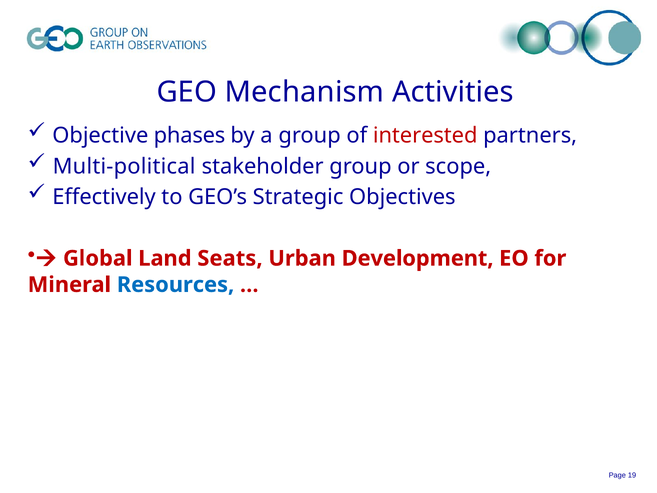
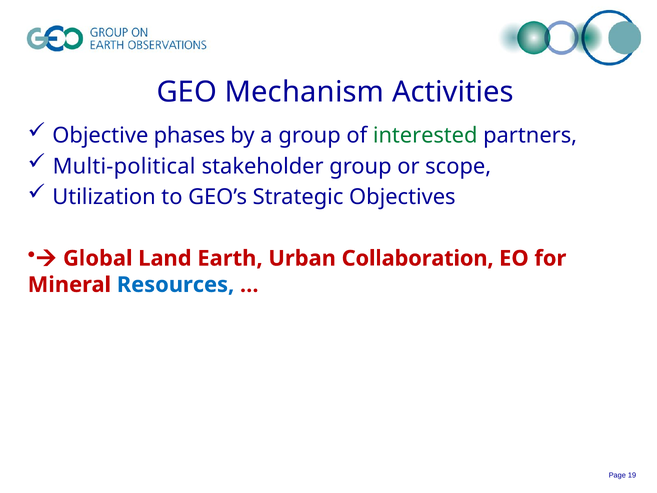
interested colour: red -> green (425, 136)
Effectively: Effectively -> Utilization (104, 197)
Seats: Seats -> Earth (230, 258)
Development: Development -> Collaboration (418, 258)
